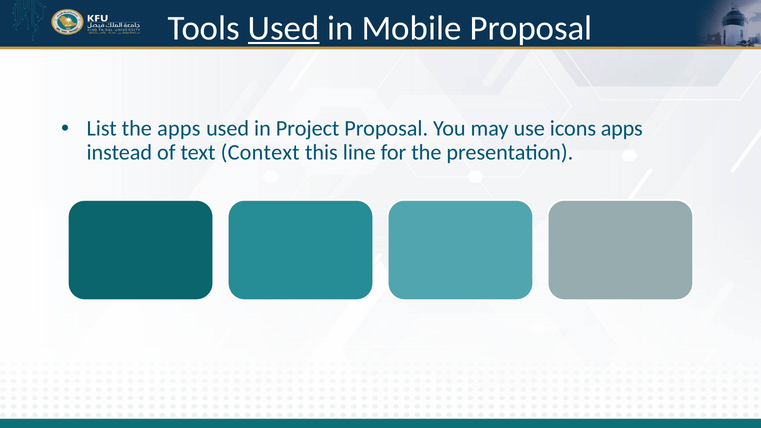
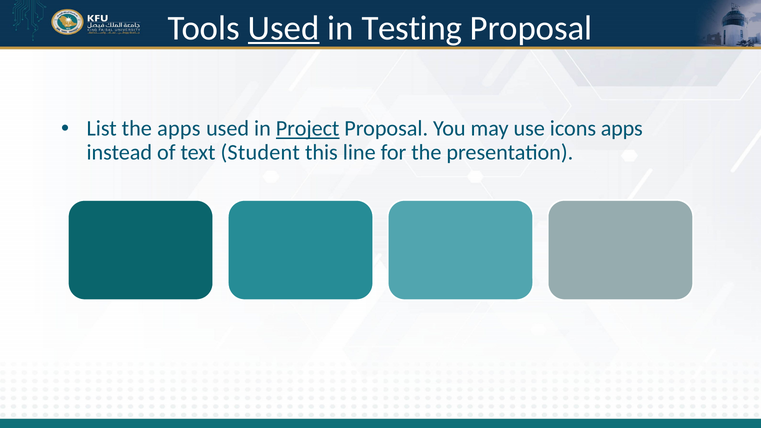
Mobile: Mobile -> Testing (412, 28)
Project underline: none -> present (308, 129)
Context: Context -> Student (260, 153)
